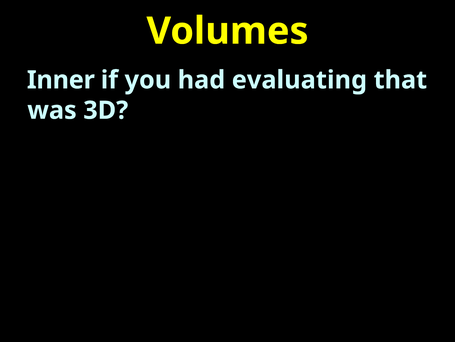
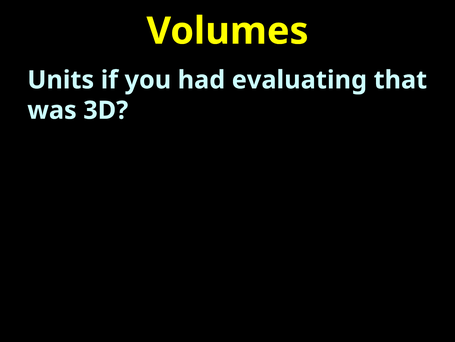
Inner: Inner -> Units (61, 80)
